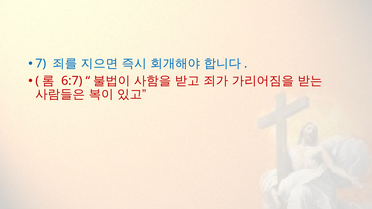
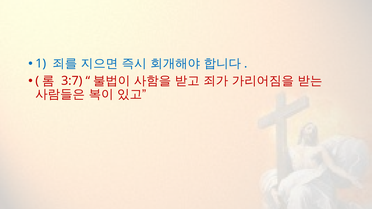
7: 7 -> 1 (41, 64)
6:7: 6:7 -> 3:7 (72, 81)
